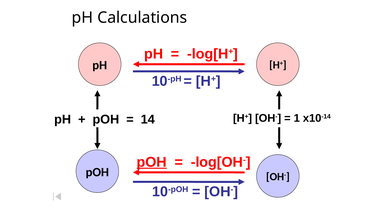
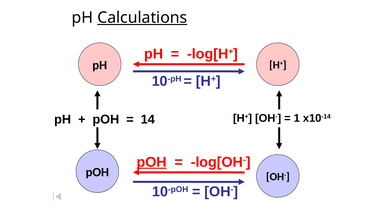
Calculations underline: none -> present (142, 18)
